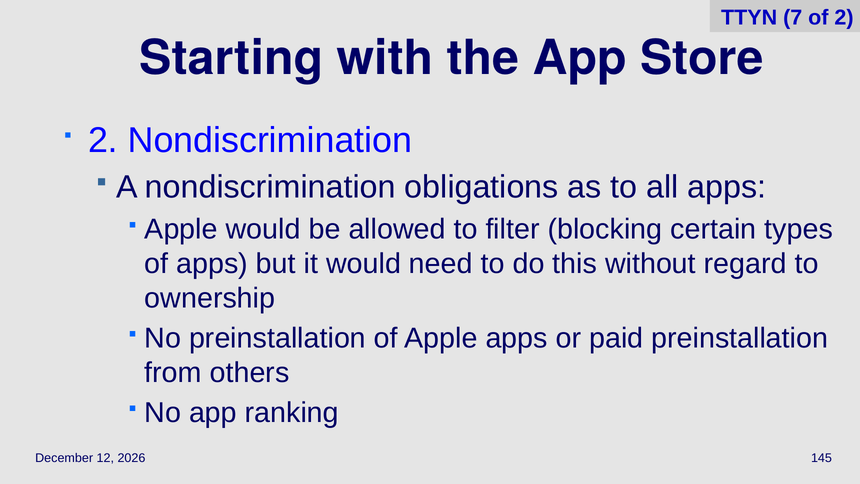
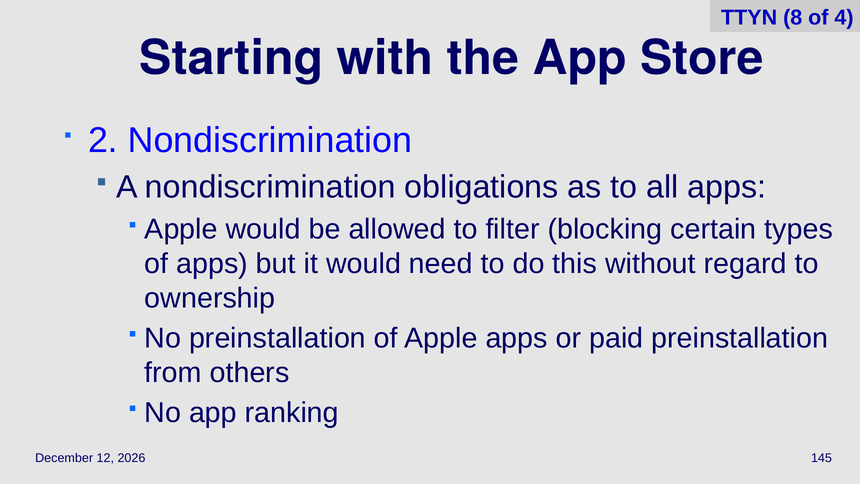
7: 7 -> 8 (793, 18)
of 2: 2 -> 4 (844, 18)
